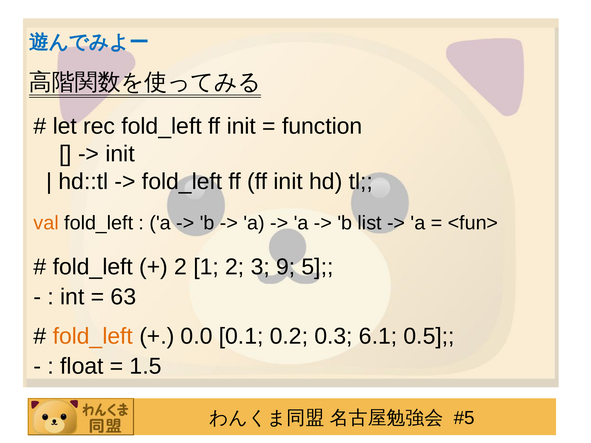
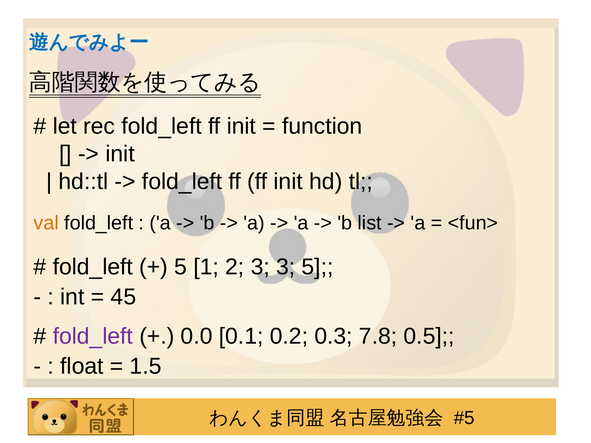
2: 2 -> 5 (181, 267)
3 9: 9 -> 3 (286, 267)
63: 63 -> 45 (123, 297)
fold_left colour: orange -> purple (93, 336)
6.1: 6.1 -> 7.8 (378, 336)
